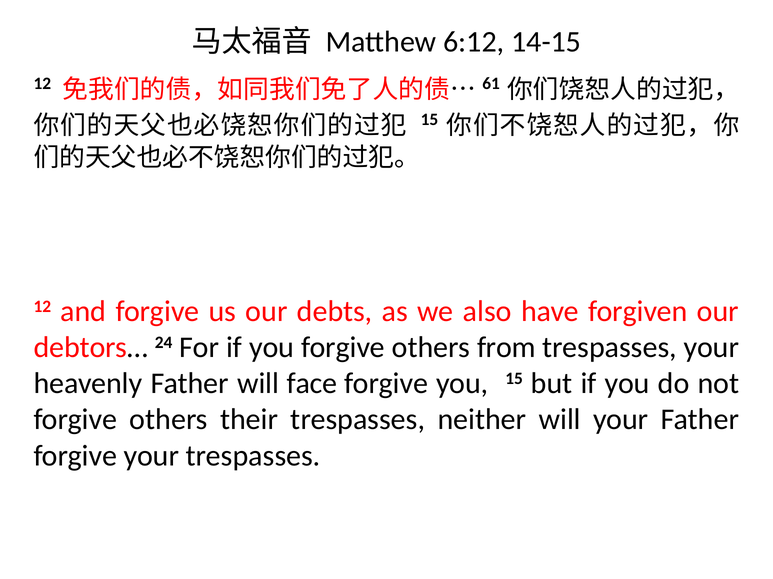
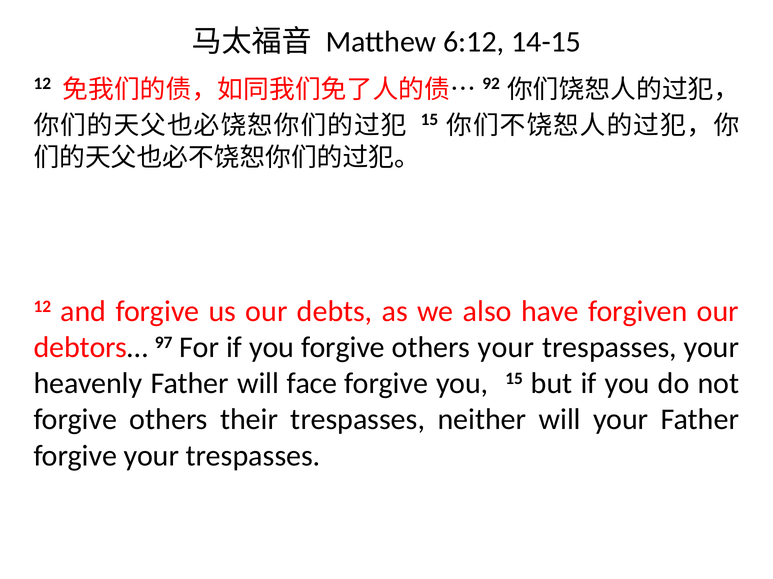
61: 61 -> 92 (491, 84)
24: 24 -> 97 (164, 343)
others from: from -> your (506, 348)
